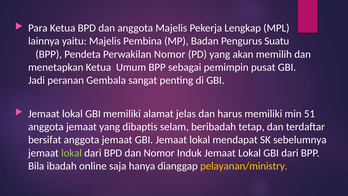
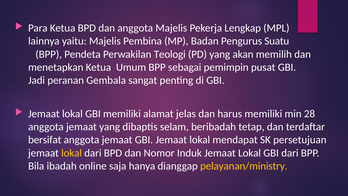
Perwakilan Nomor: Nomor -> Teologi (170, 54)
51: 51 -> 28 (310, 114)
sebelumnya: sebelumnya -> persetujuan (300, 140)
lokal colour: light green -> yellow (72, 153)
